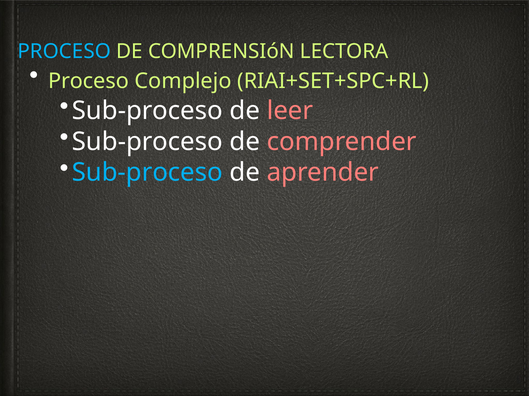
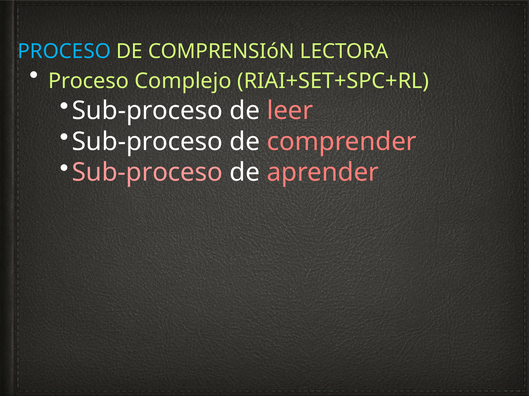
Sub-proceso colour: light blue -> pink (147, 173)
